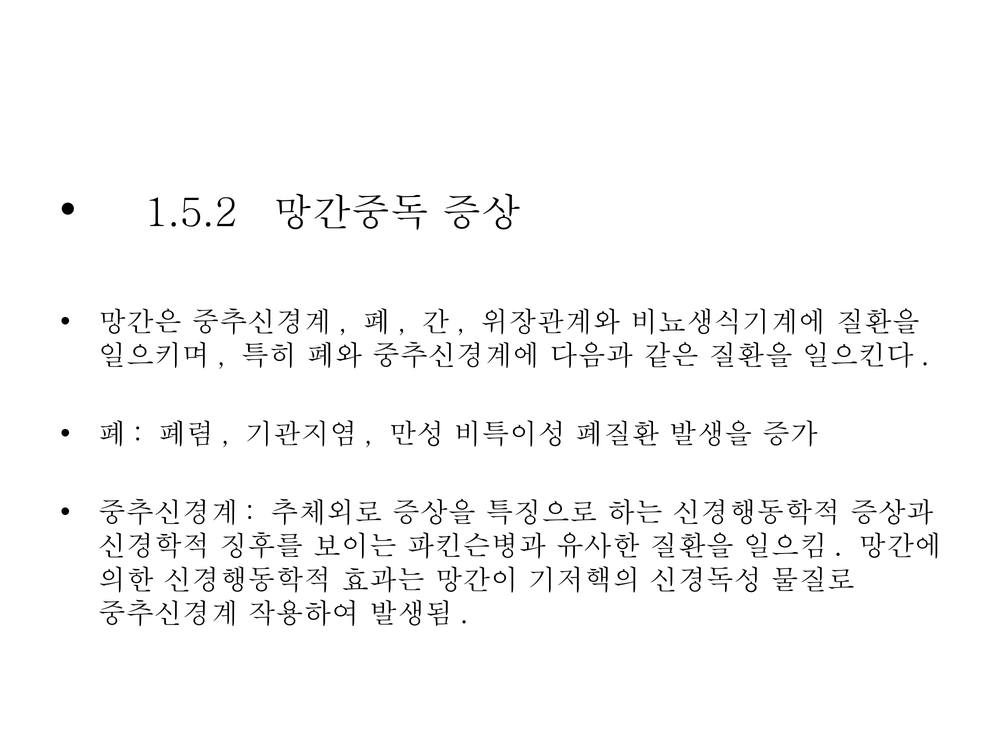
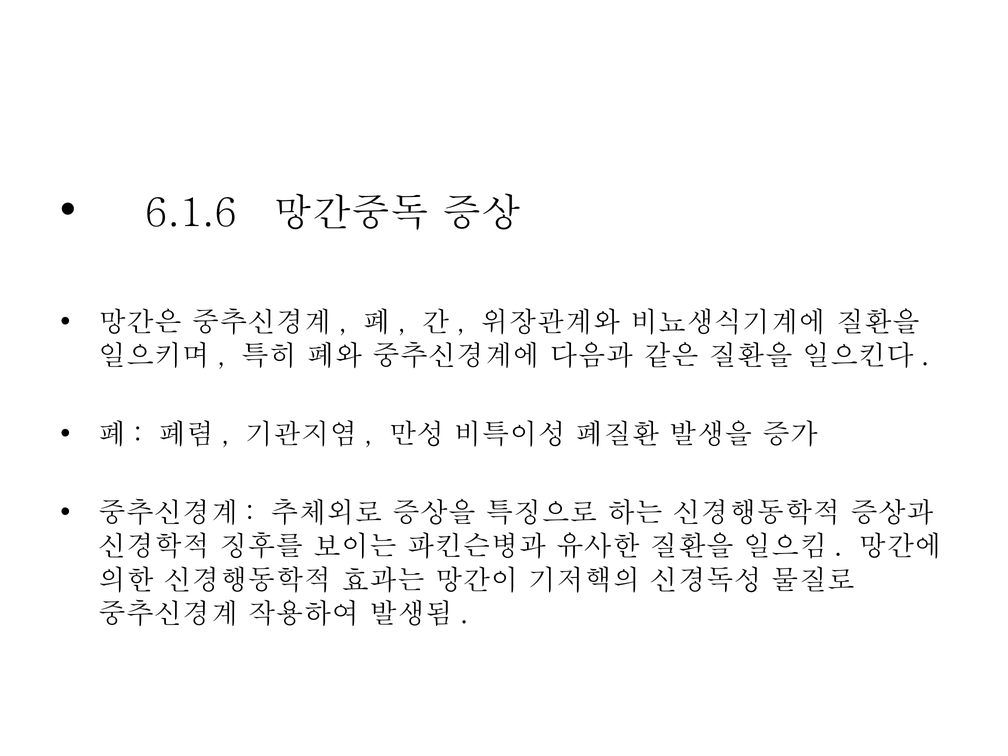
1.5.2: 1.5.2 -> 6.1.6 (191, 213)
